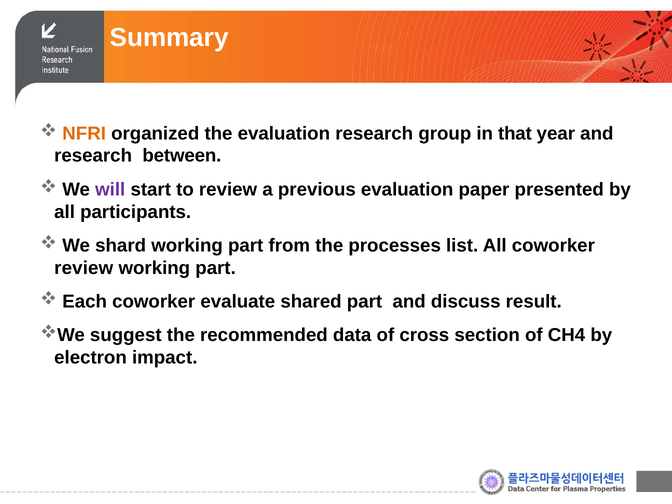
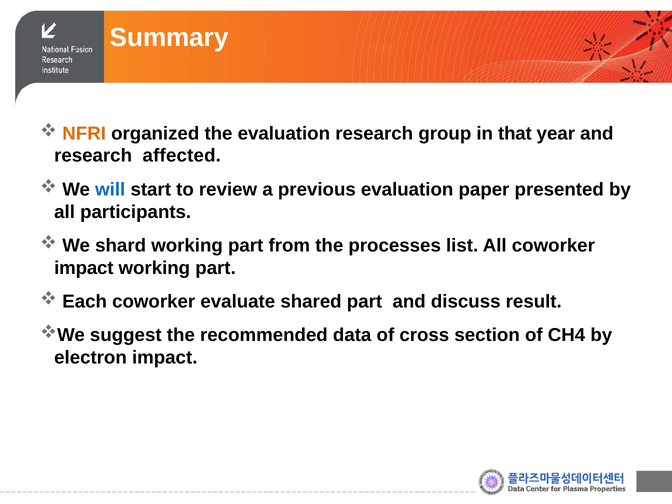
between: between -> affected (182, 156)
will colour: purple -> blue (110, 189)
review: review -> impact (84, 268)
